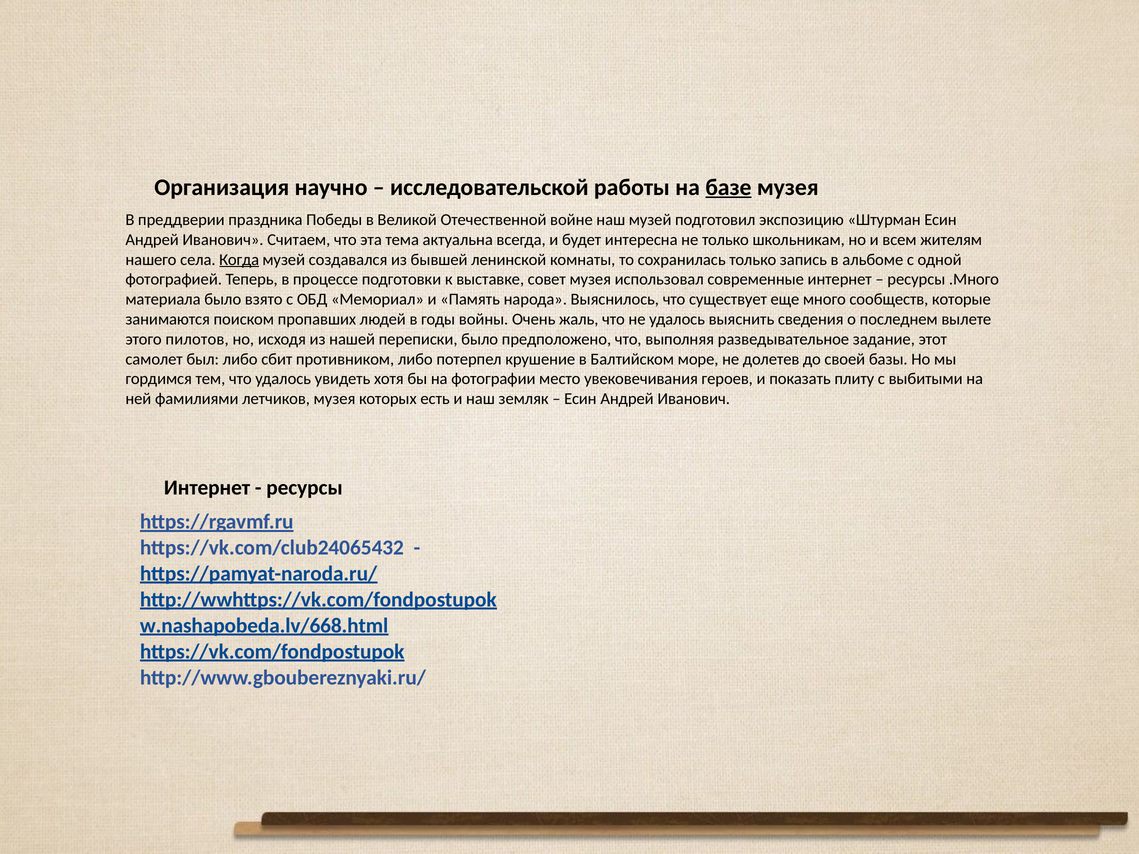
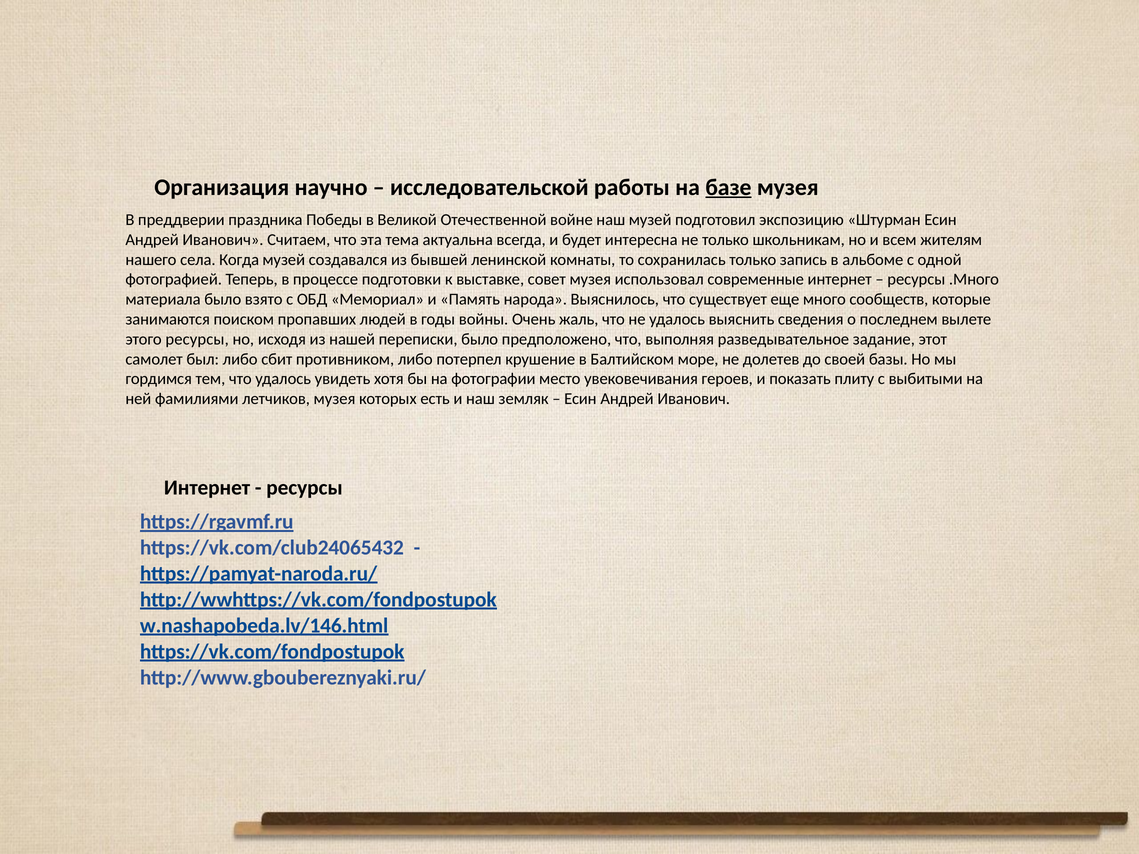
Когда underline: present -> none (239, 260)
этого пилотов: пилотов -> ресурсы (197, 339)
w.nashapobeda.lv/668.html: w.nashapobeda.lv/668.html -> w.nashapobeda.lv/146.html (264, 626)
